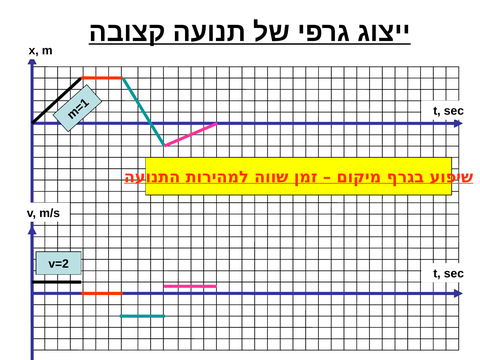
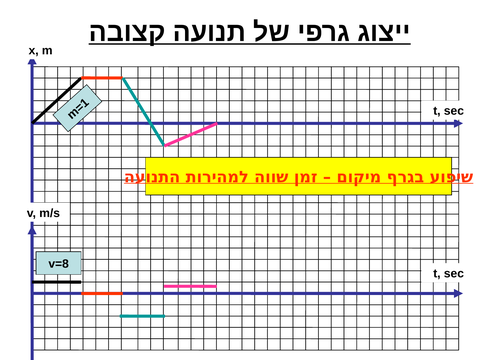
v=2: v=2 -> v=8 (59, 264)
